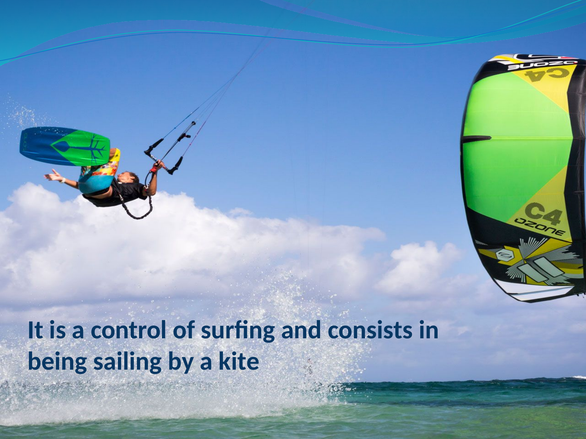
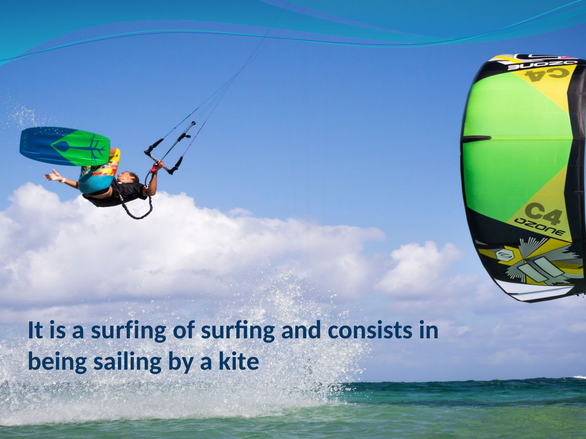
a control: control -> surfing (129, 330)
